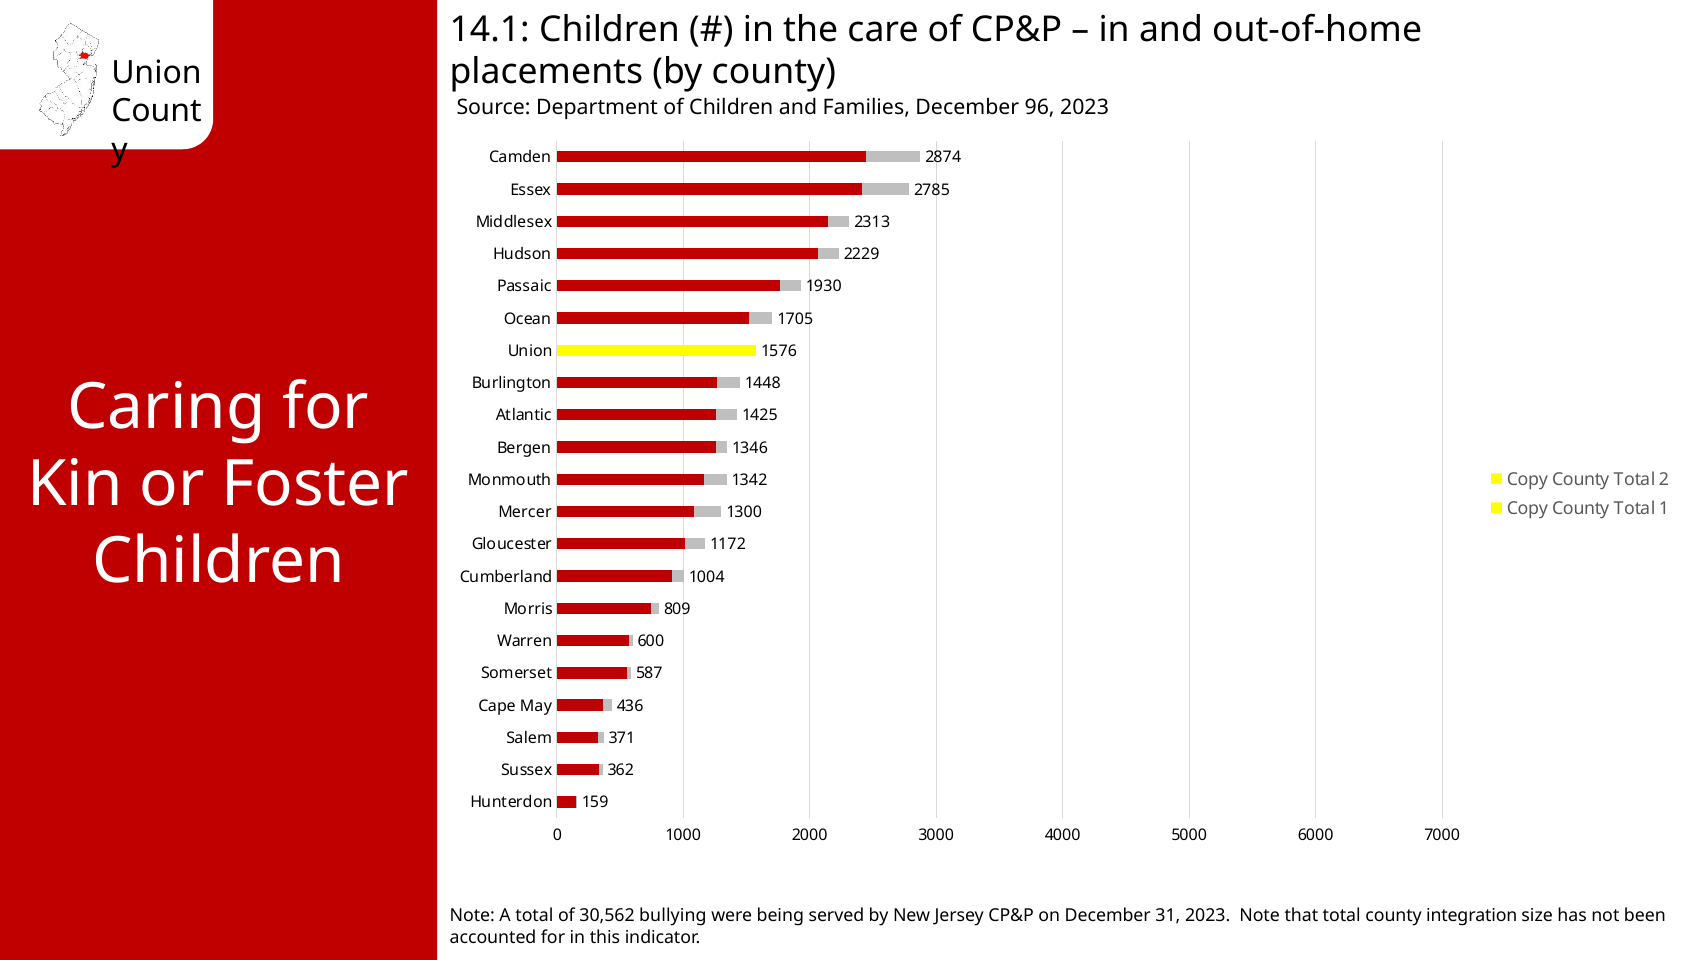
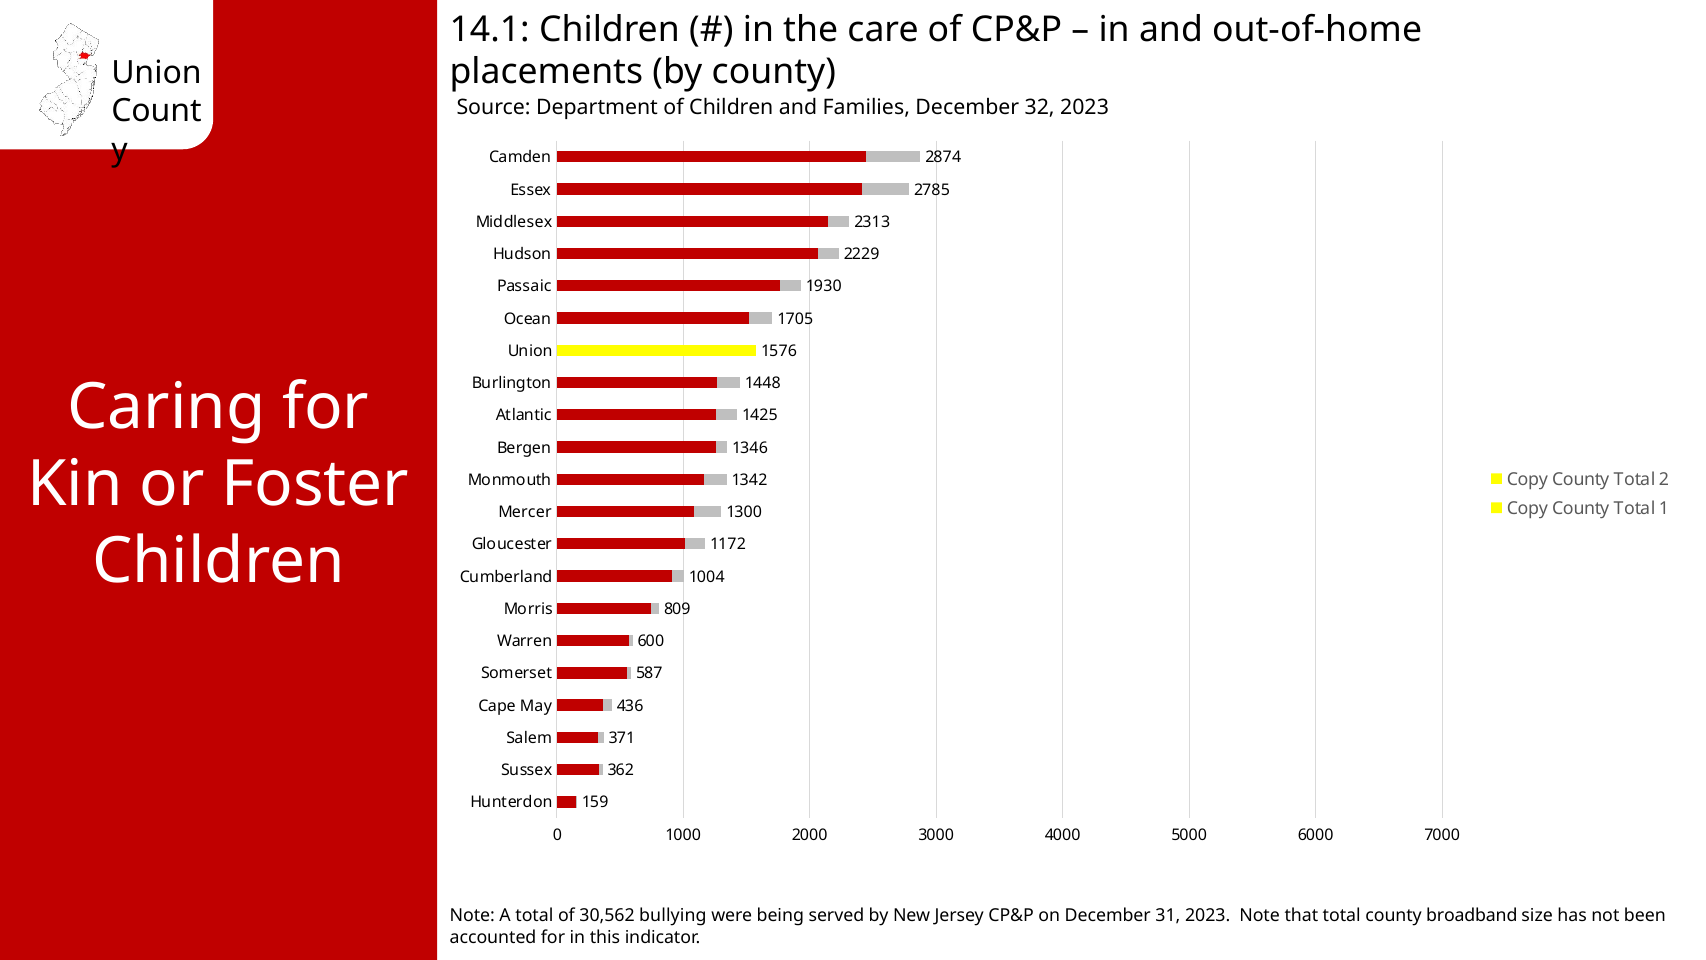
96: 96 -> 32 (1040, 108)
integration: integration -> broadband (1472, 916)
